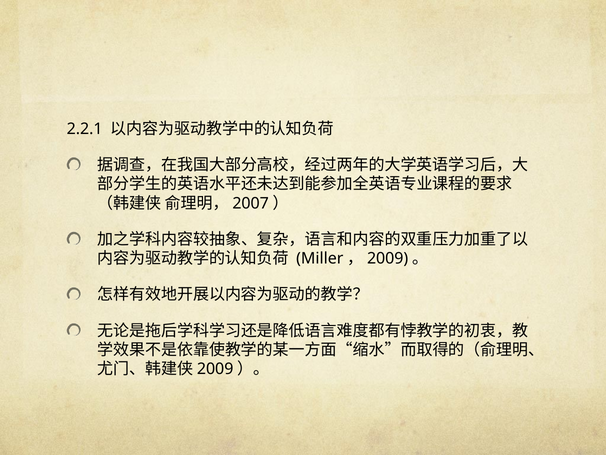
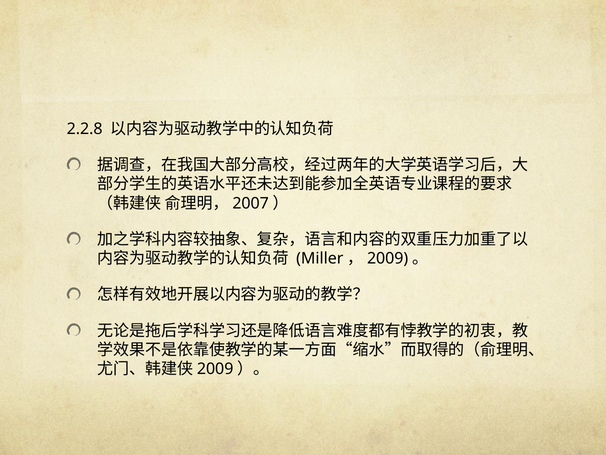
2.2.1: 2.2.1 -> 2.2.8 (85, 129)
